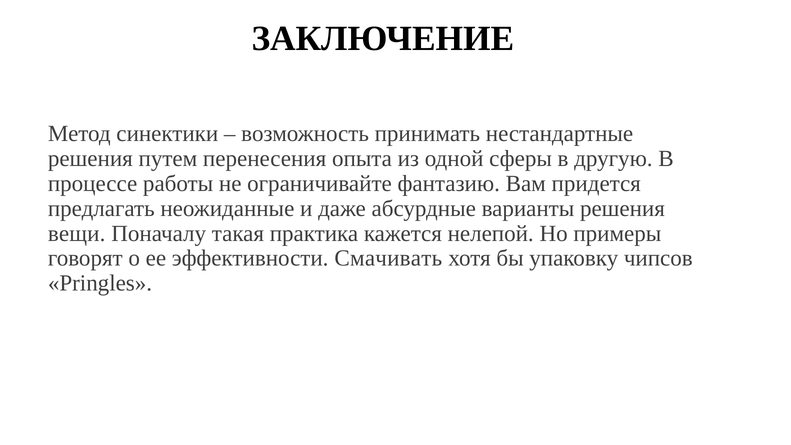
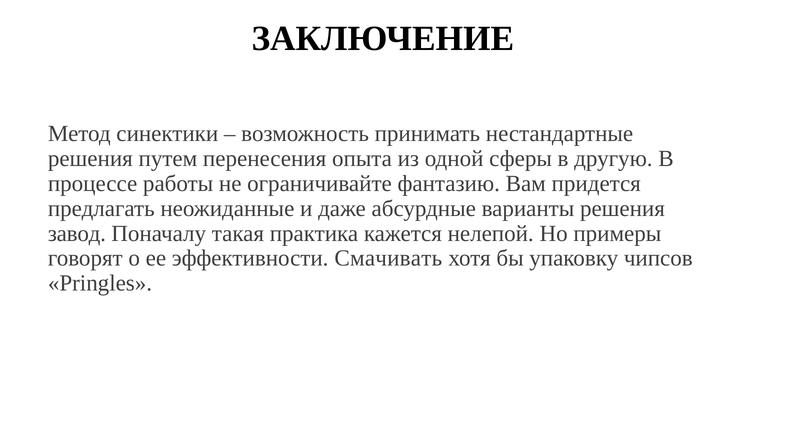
вещи: вещи -> завод (77, 233)
